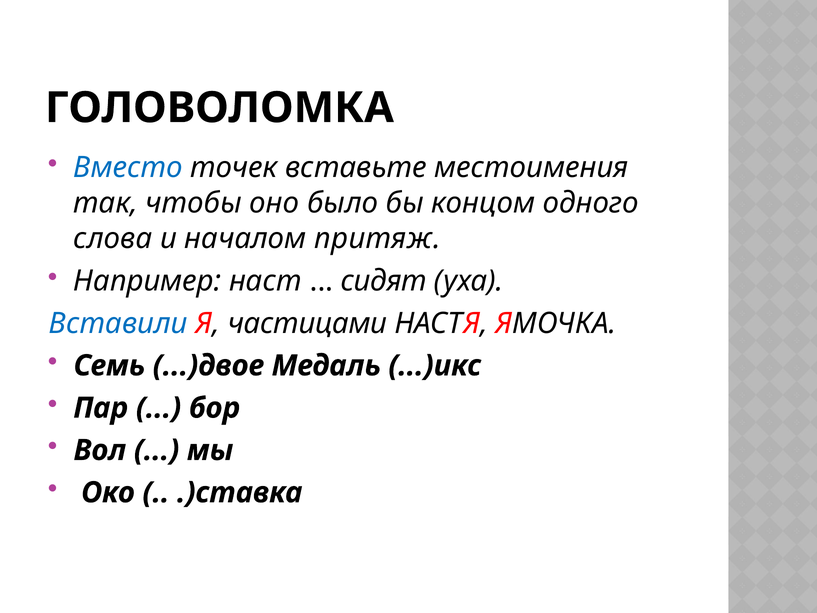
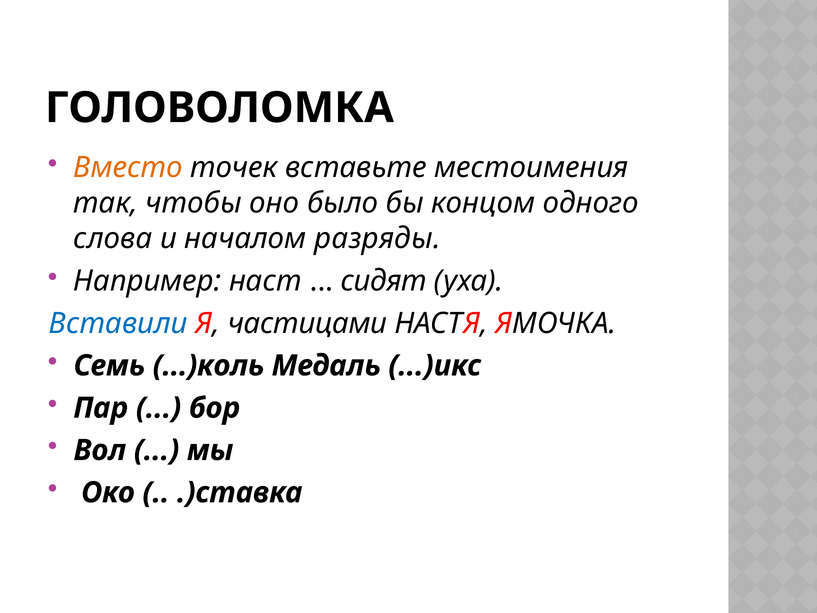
Вместо colour: blue -> orange (128, 168)
притяж: притяж -> разряды (377, 239)
...)двое: ...)двое -> ...)коль (208, 366)
